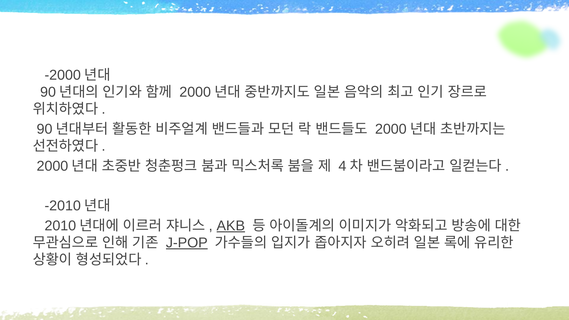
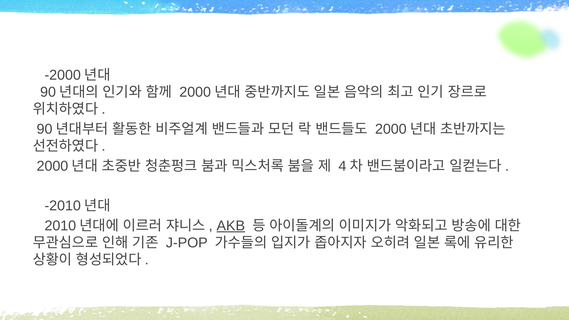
J-POP underline: present -> none (187, 243)
